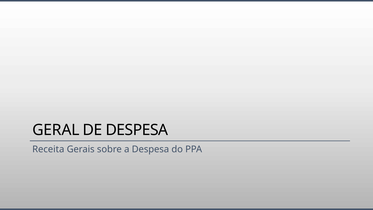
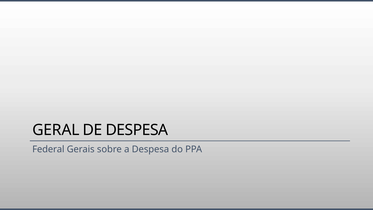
Receita: Receita -> Federal (48, 149)
